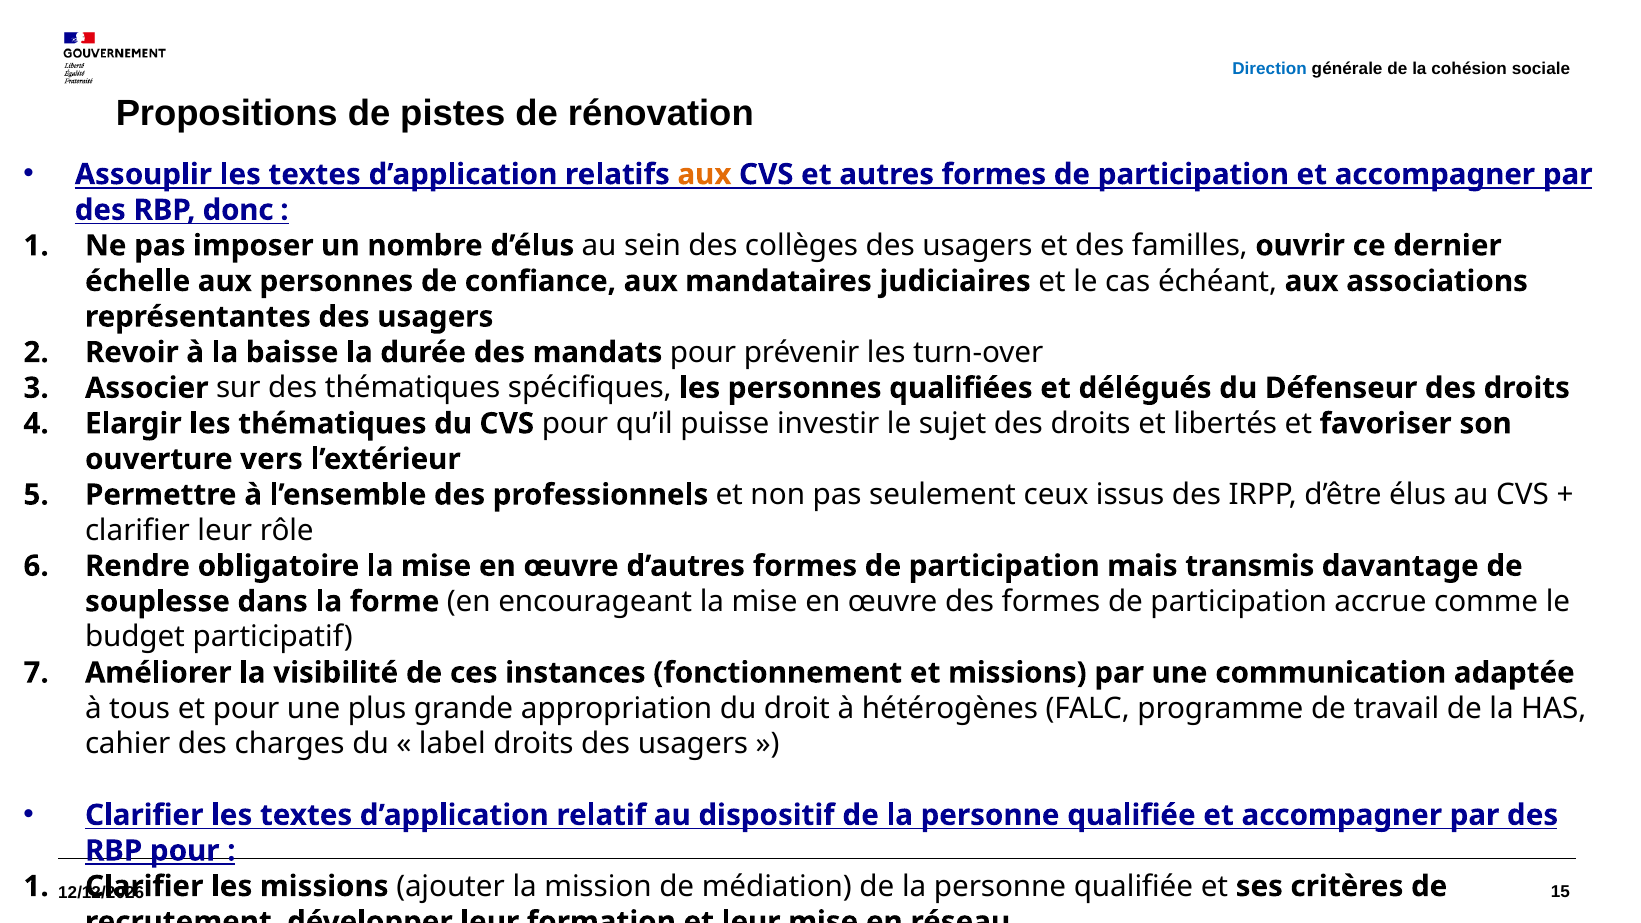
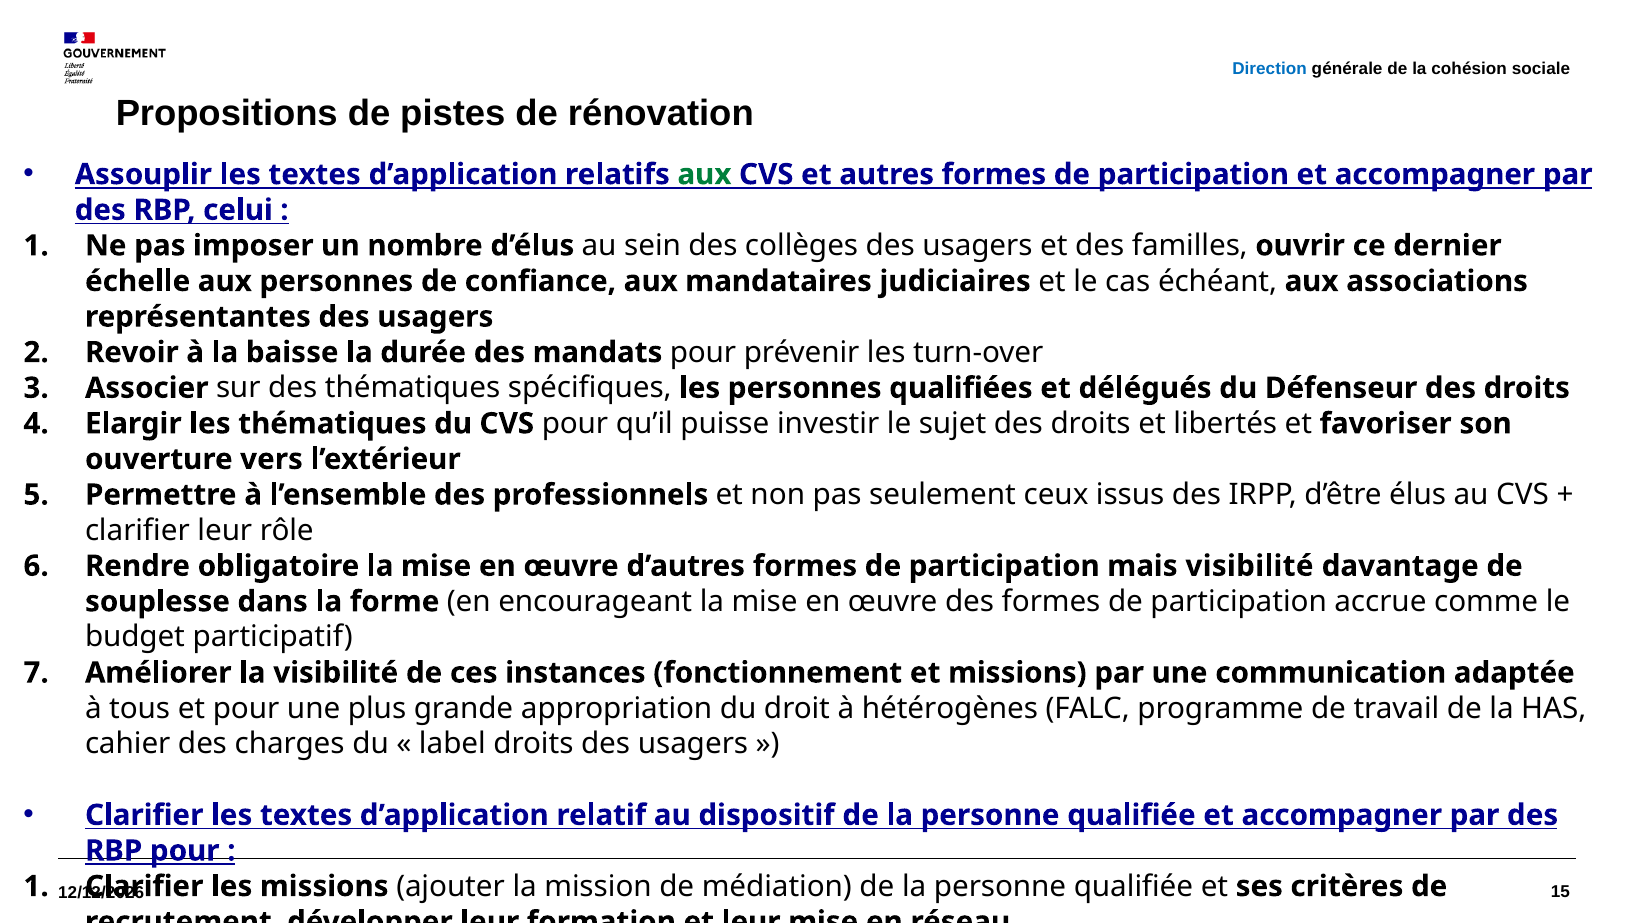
aux colour: orange -> green (704, 174)
donc: donc -> celui (238, 210)
mais transmis: transmis -> visibilité (1249, 566)
